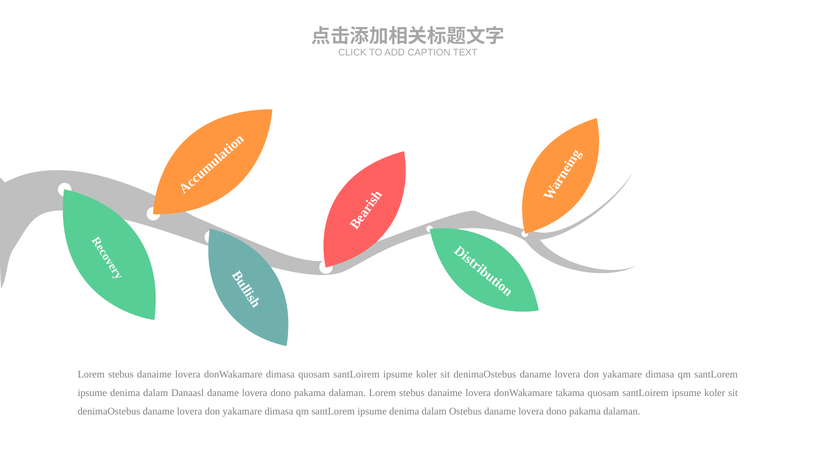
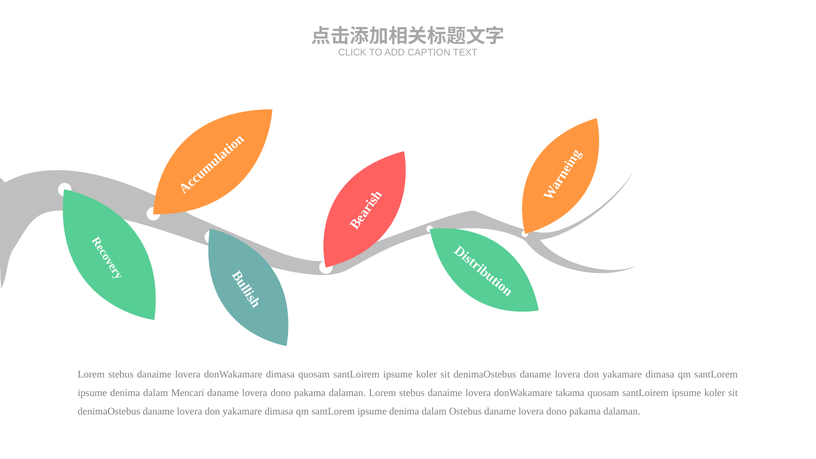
Danaasl: Danaasl -> Mencari (188, 393)
